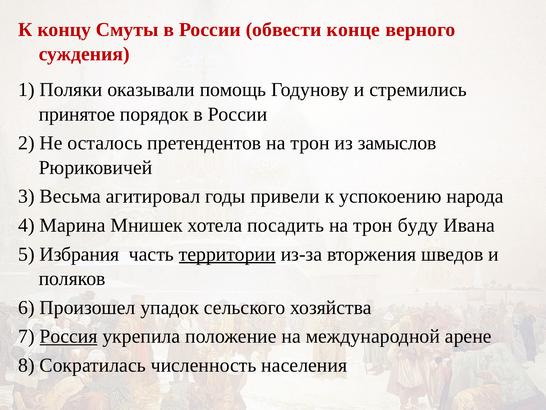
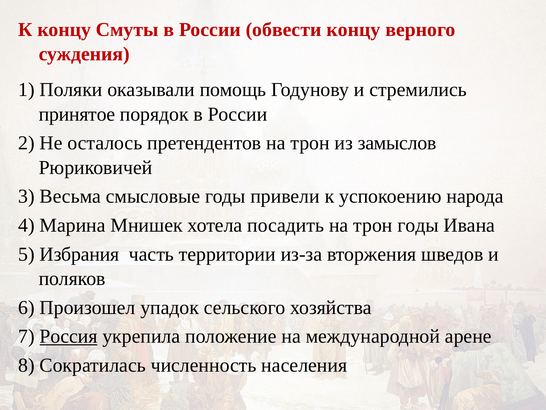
обвести конце: конце -> концу (353, 30)
агитировал: агитировал -> смысловые (153, 196)
трон буду: буду -> годы (418, 225)
территории underline: present -> none (227, 254)
